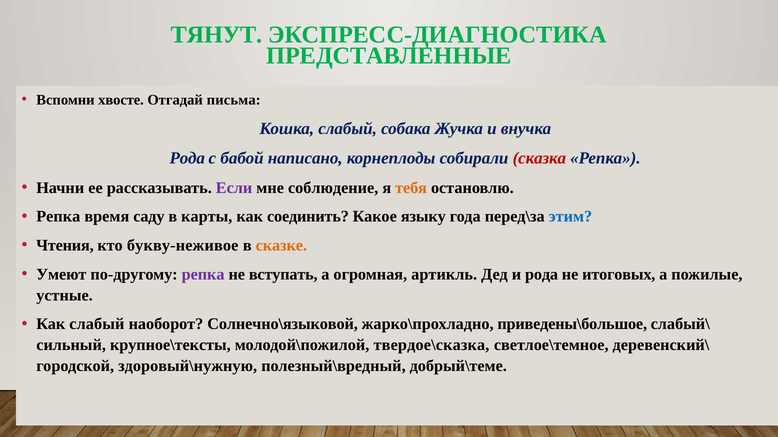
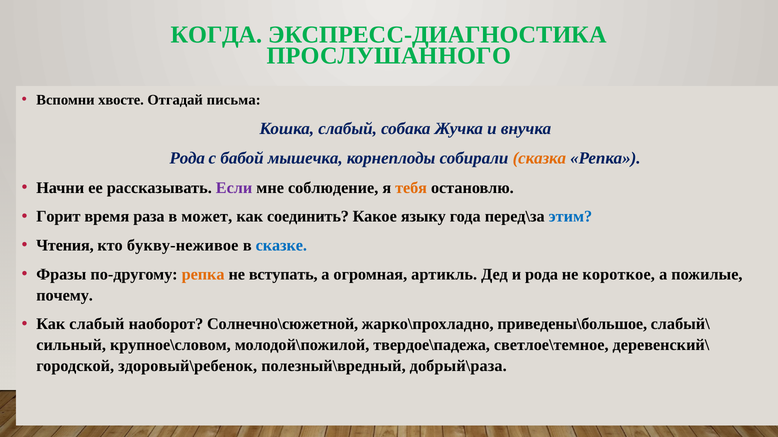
ТЯНУТ: ТЯНУТ -> КОГДА (217, 35)
ПРЕДСТАВЛЕННЫЕ: ПРЕДСТАВЛЕННЫЕ -> ПРОСЛУШАННОГО (389, 56)
написано: написано -> мышечка (305, 159)
сказка colour: red -> orange (539, 159)
Репка: Репка -> Горит (58, 217)
саду: саду -> раза (149, 217)
карты: карты -> может (207, 217)
сказке colour: orange -> blue (281, 246)
Умеют: Умеют -> Фразы (61, 275)
репка colour: purple -> orange (203, 275)
итоговых: итоговых -> короткое (619, 275)
устные: устные -> почему (65, 296)
Солнечно\языковой: Солнечно\языковой -> Солнечно\сюжетной (283, 325)
крупное\тексты: крупное\тексты -> крупное\словом (170, 345)
твердое\сказка: твердое\сказка -> твердое\падежа (432, 345)
здоровый\нужную: здоровый\нужную -> здоровый\ребенок (188, 366)
добрый\теме: добрый\теме -> добрый\раза (458, 366)
